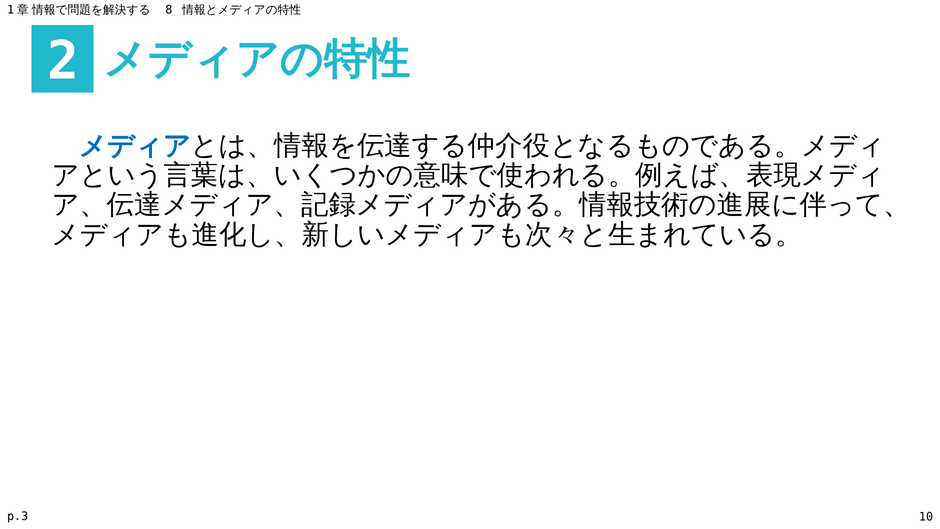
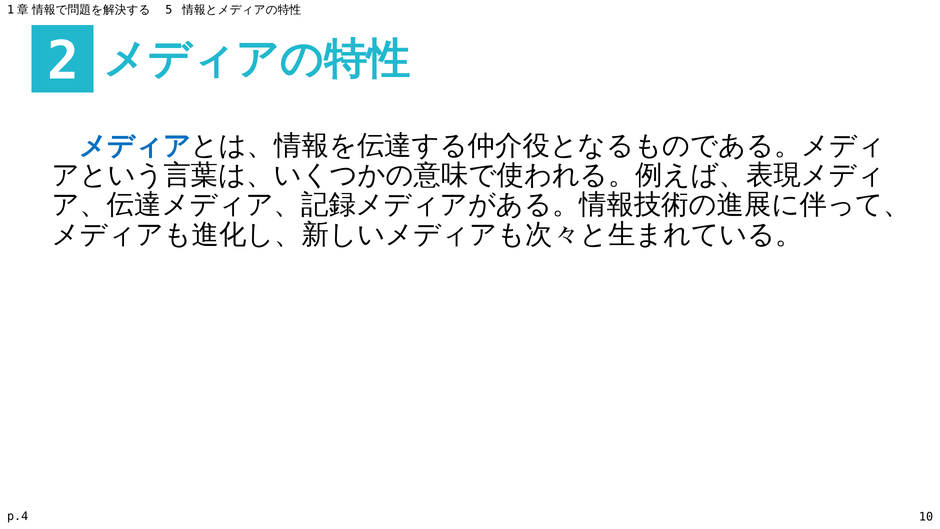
8: 8 -> 5 (169, 10)
p.3: p.3 -> p.4 (18, 516)
